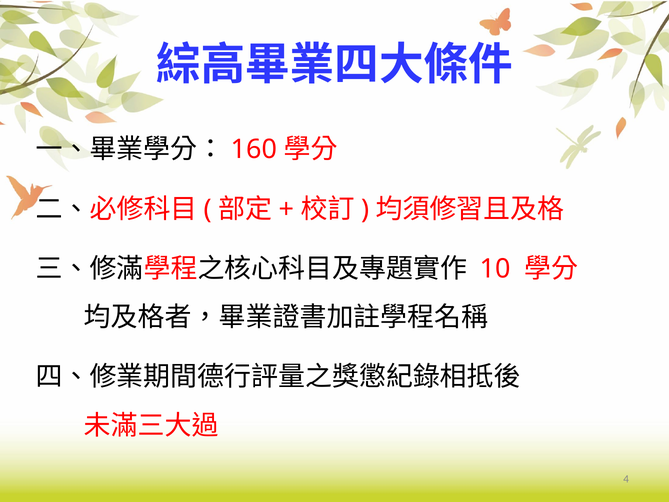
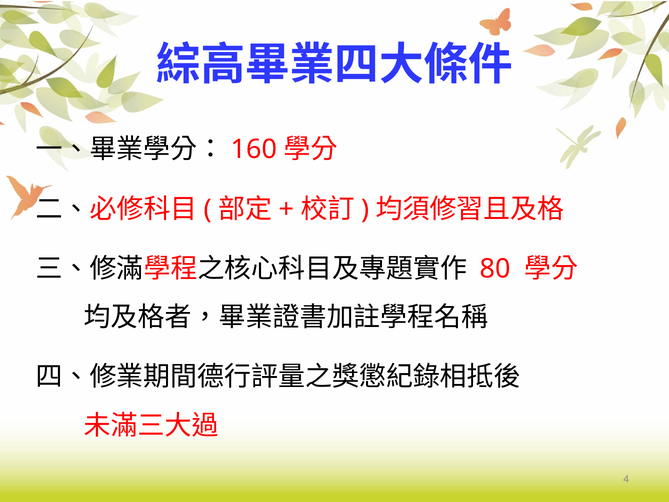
10: 10 -> 80 (495, 269)
